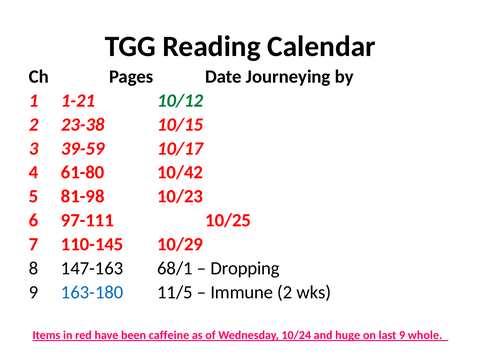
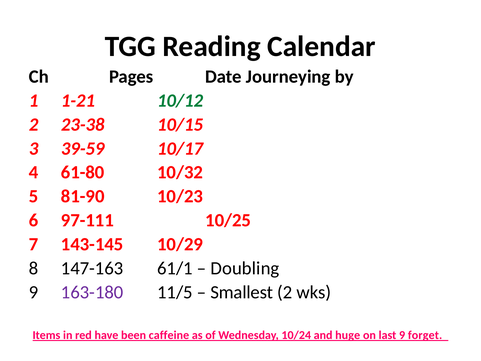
10/42: 10/42 -> 10/32 (180, 172)
81-98: 81-98 -> 81-90 (83, 196)
110-145: 110-145 -> 143-145 (92, 244)
68/1: 68/1 -> 61/1 (175, 268)
Dropping: Dropping -> Doubling (245, 268)
163-180 colour: blue -> purple (92, 292)
Immune: Immune -> Smallest (242, 292)
whole: whole -> forget (425, 335)
